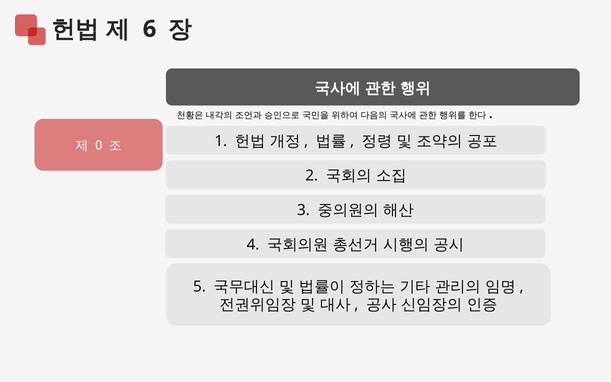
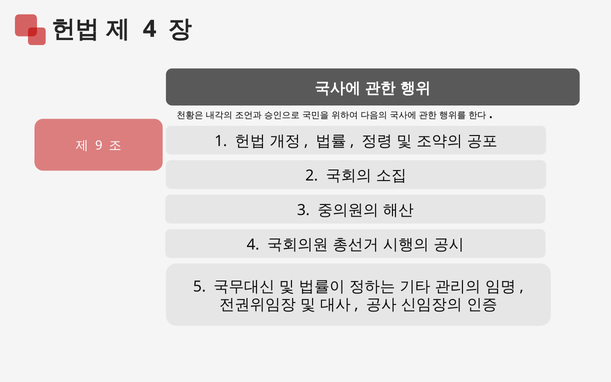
6: 6 -> 4 (150, 29)
0: 0 -> 9 (99, 146)
